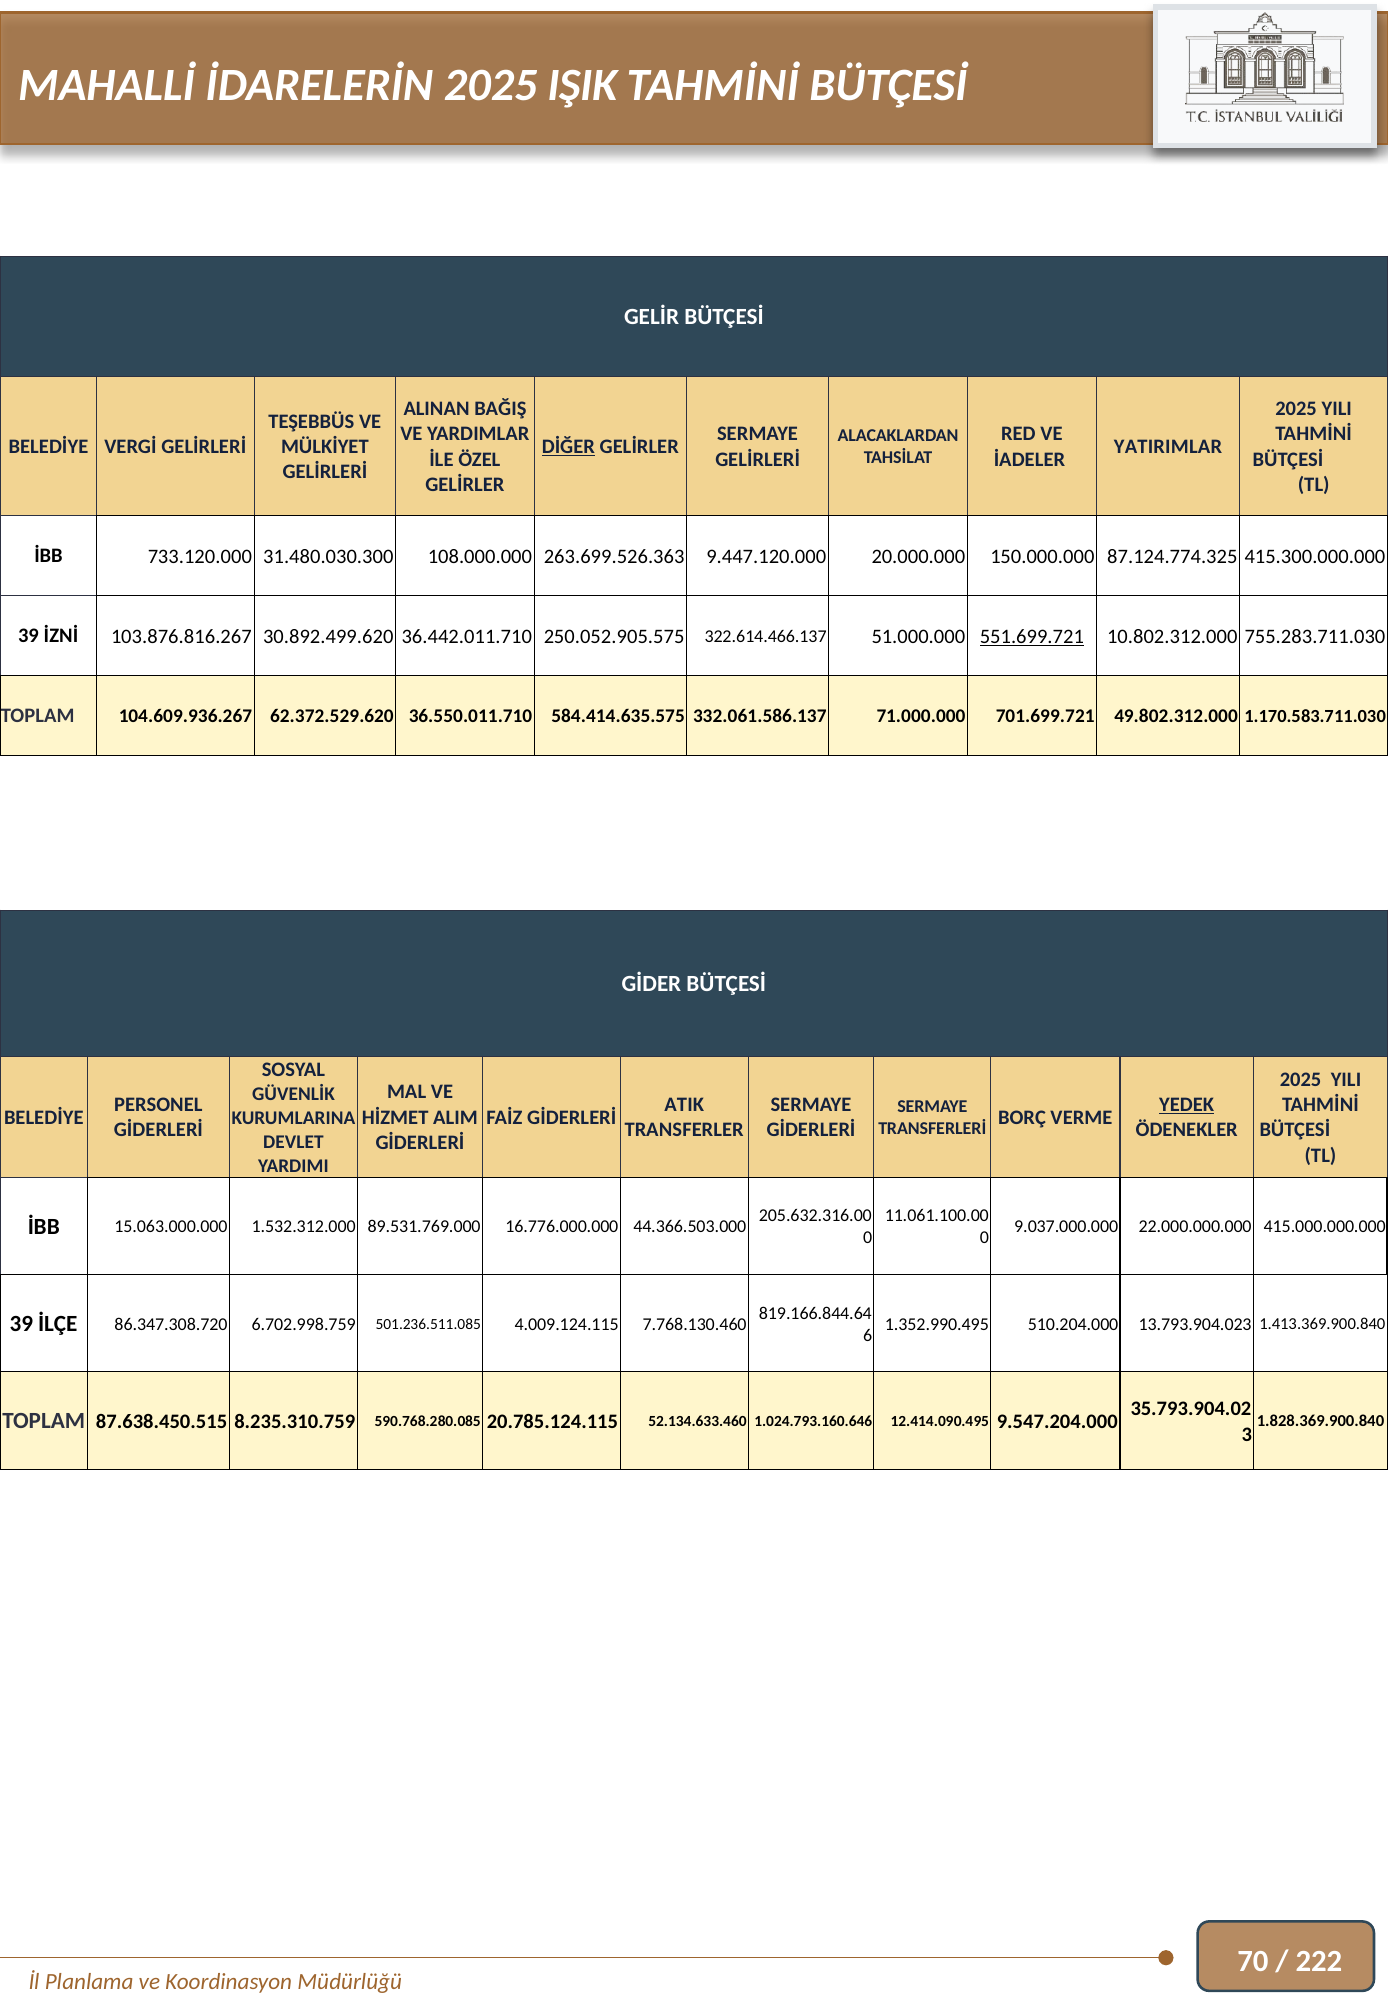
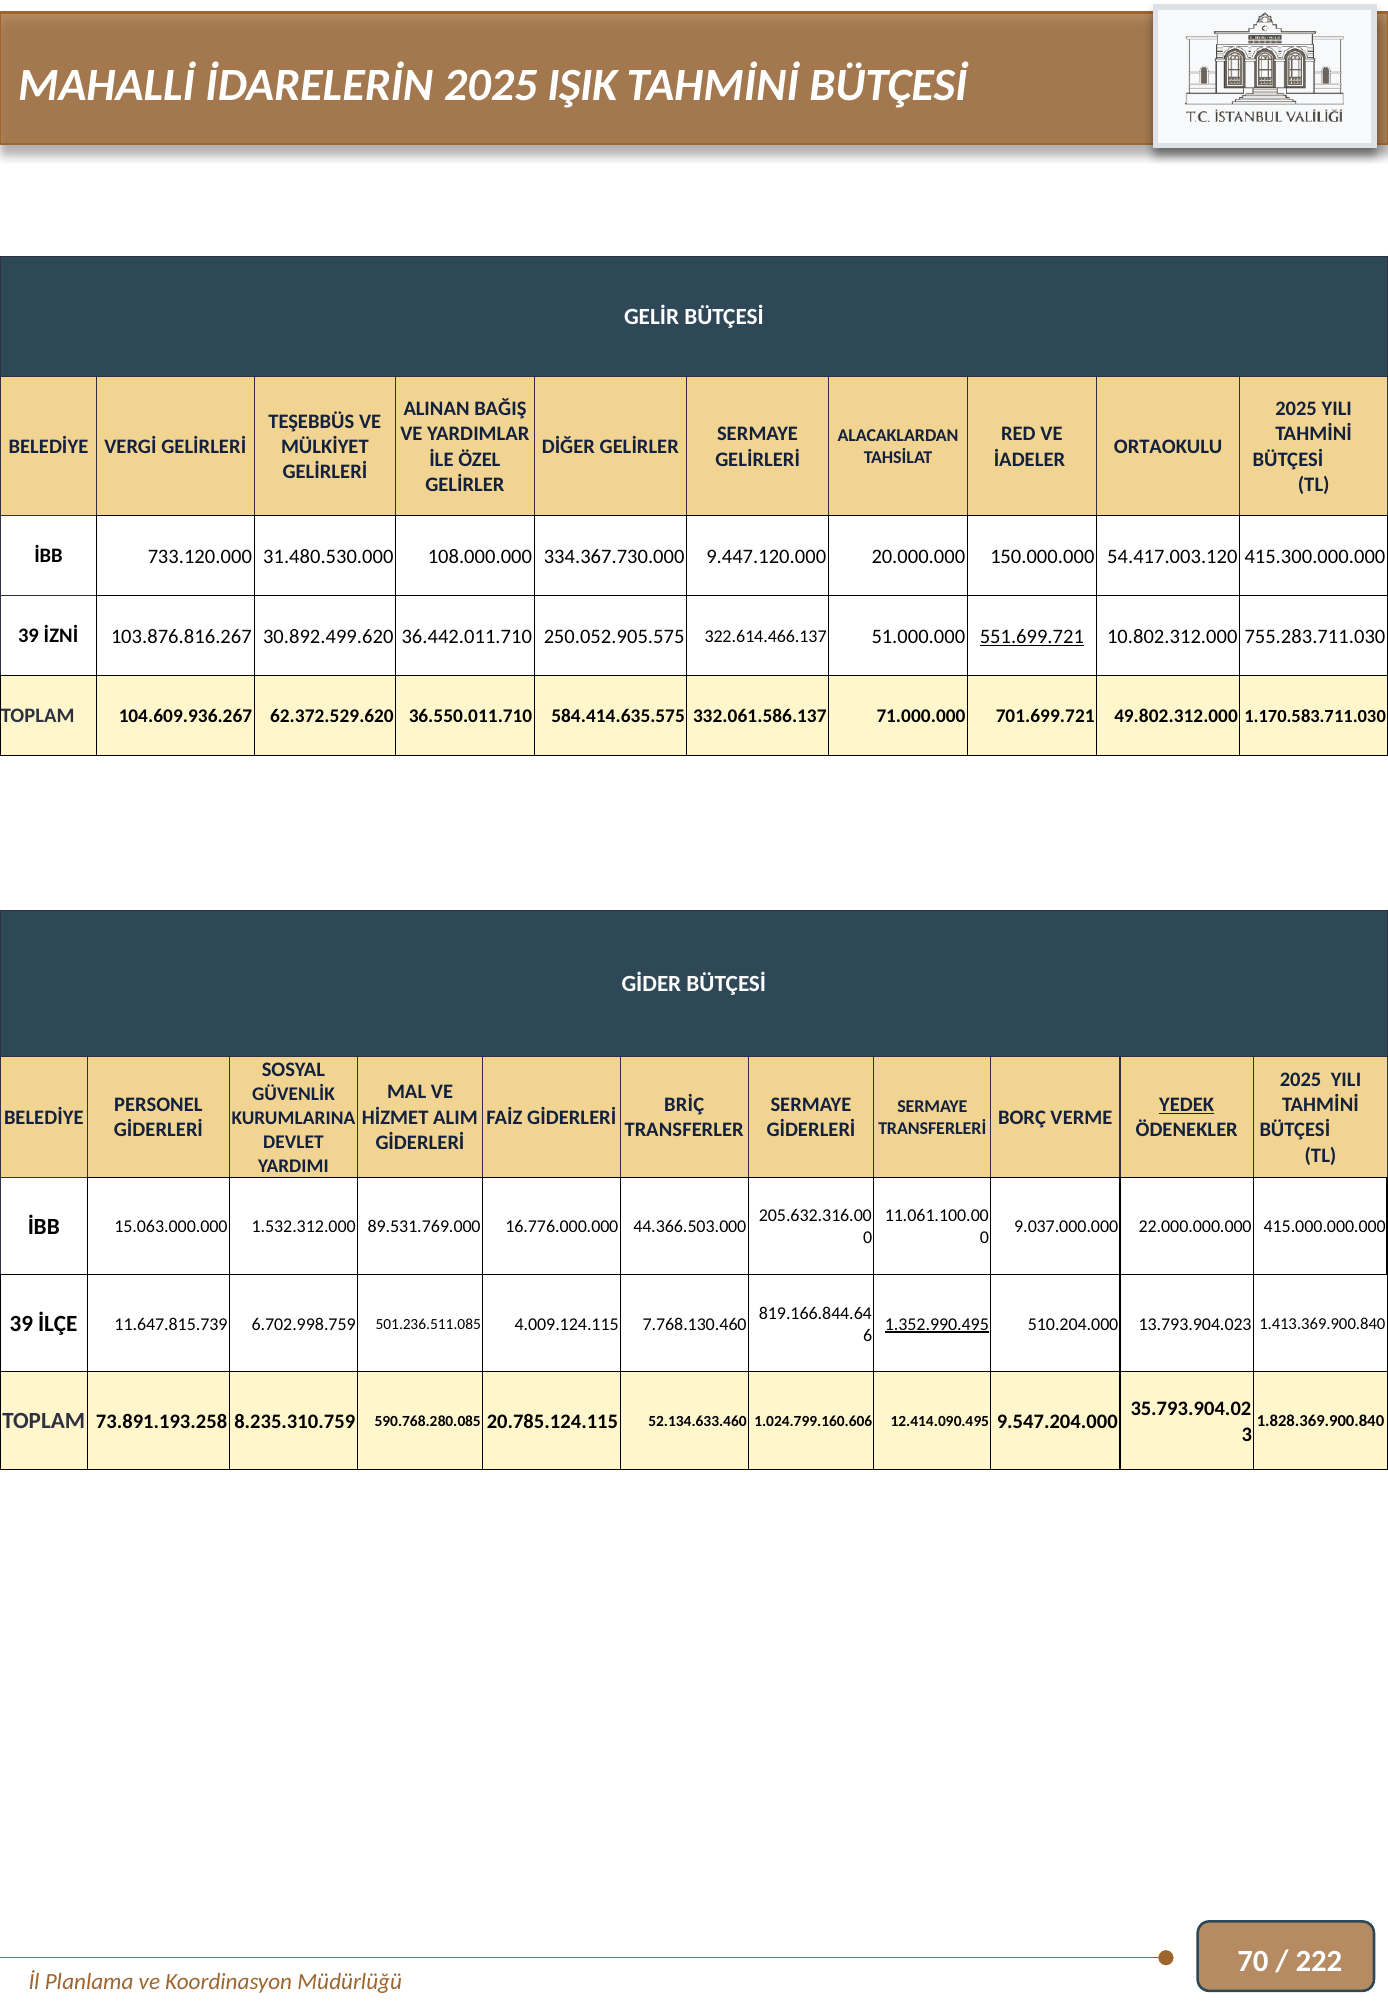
DİĞER underline: present -> none (568, 447)
YATIRIMLAR: YATIRIMLAR -> ORTAOKULU (1168, 447)
31.480.030.300: 31.480.030.300 -> 31.480.530.000 (328, 557)
263.699.526.363: 263.699.526.363 -> 334.367.730.000 (614, 557)
87.124.774.325: 87.124.774.325 -> 54.417.003.120 (1172, 557)
ATIK: ATIK -> BRİÇ (684, 1105)
86.347.308.720: 86.347.308.720 -> 11.647.815.739 (171, 1324)
1.352.990.495 underline: none -> present (937, 1324)
87.638.450.515: 87.638.450.515 -> 73.891.193.258 (162, 1422)
1.024.793.160.646: 1.024.793.160.646 -> 1.024.799.160.606 (813, 1422)
